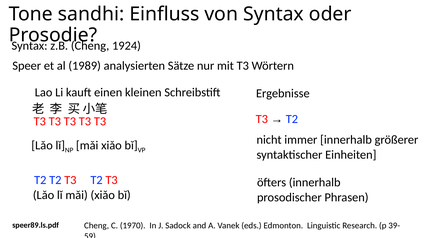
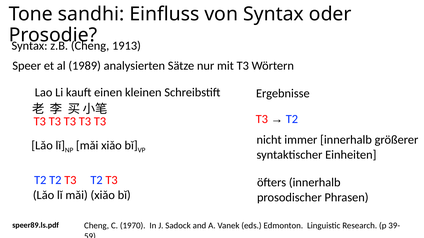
1924: 1924 -> 1913 (126, 46)
